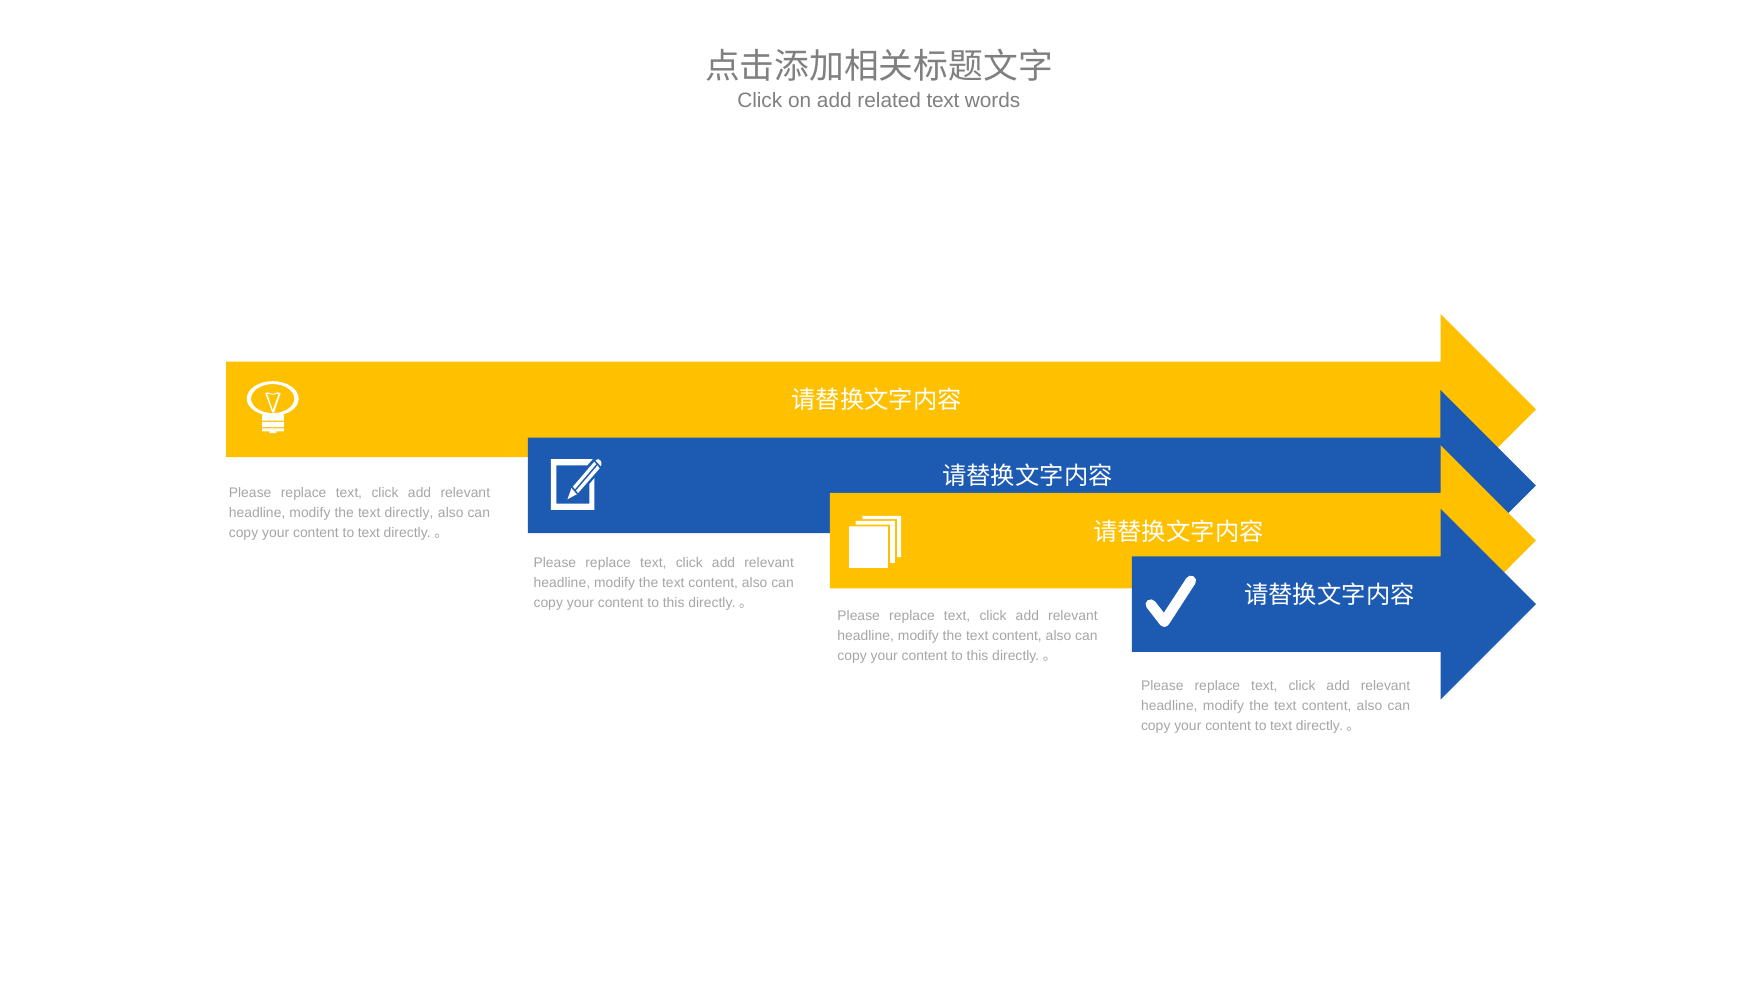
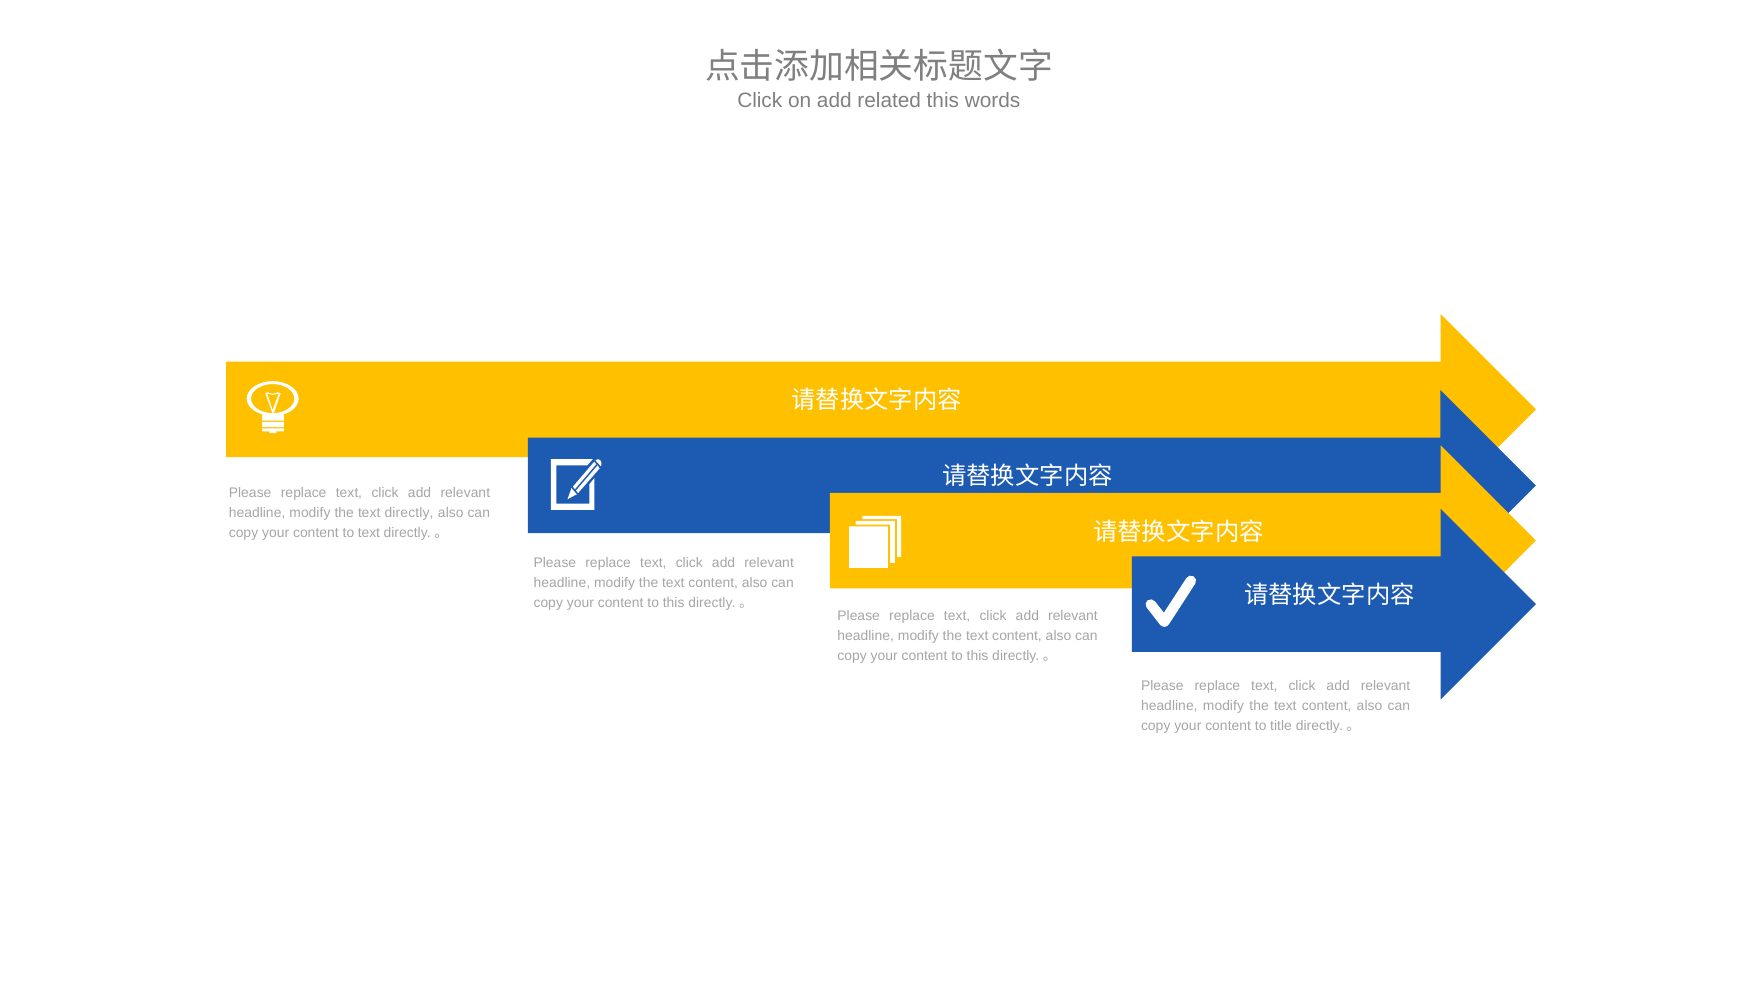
related text: text -> this (943, 100)
text: text -> title (1281, 726)
